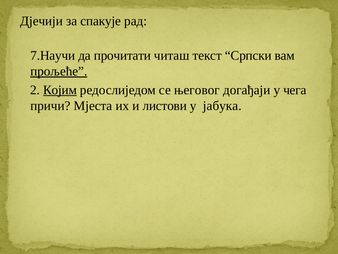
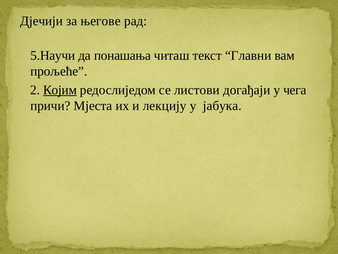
спакује: спакује -> његове (101, 21)
7.Научи: 7.Научи -> 5.Научи (53, 55)
прочитати: прочитати -> понашања (122, 55)
Српски: Српски -> Главни (248, 55)
прољеће underline: present -> none (59, 71)
његовог: његовог -> листови (197, 90)
листови: листови -> лекцију (165, 106)
